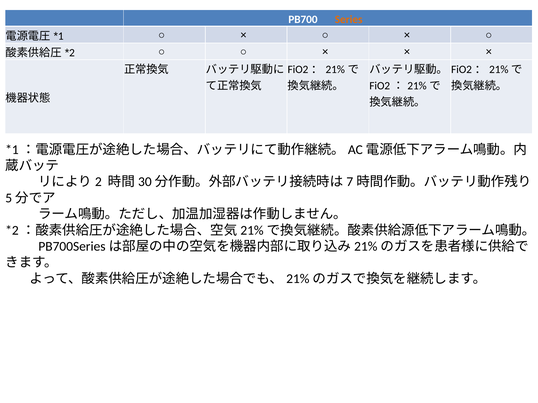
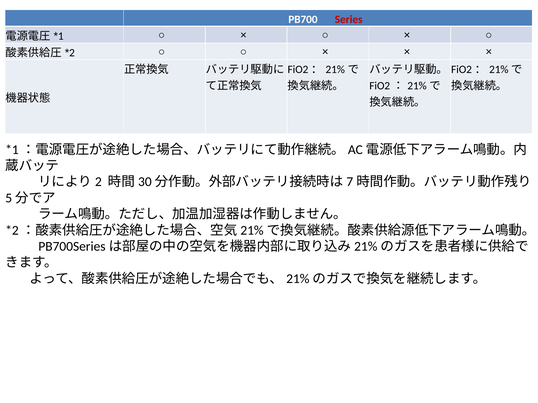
Series colour: orange -> red (349, 19)
